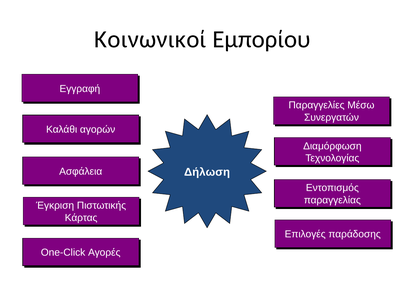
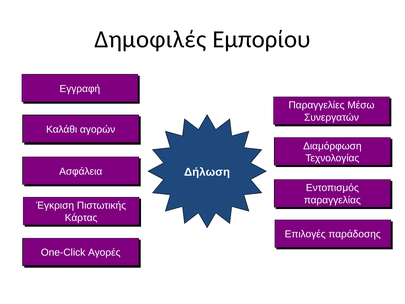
Κοινωνικοί: Κοινωνικοί -> Δημοφιλές (150, 39)
